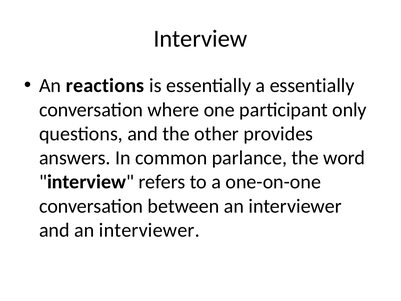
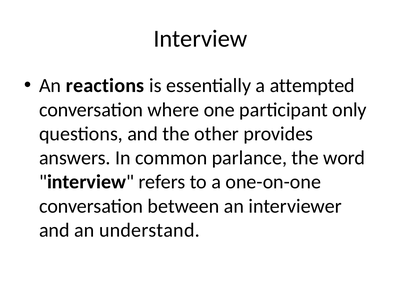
a essentially: essentially -> attempted (312, 86)
and an interviewer: interviewer -> understand (149, 230)
